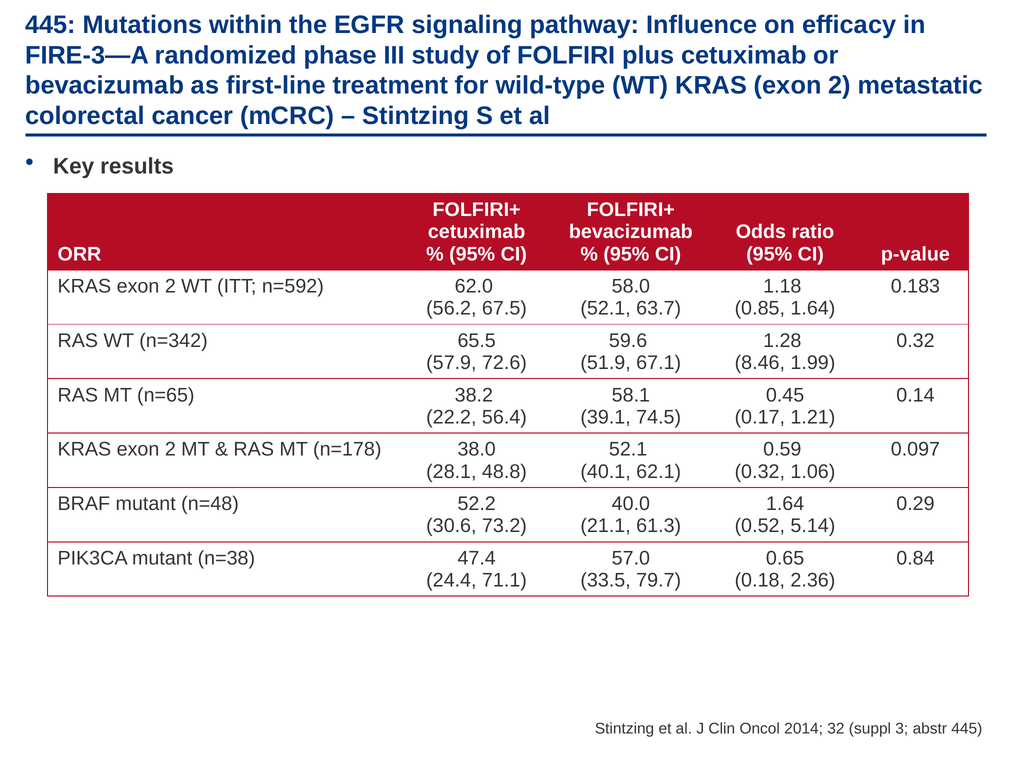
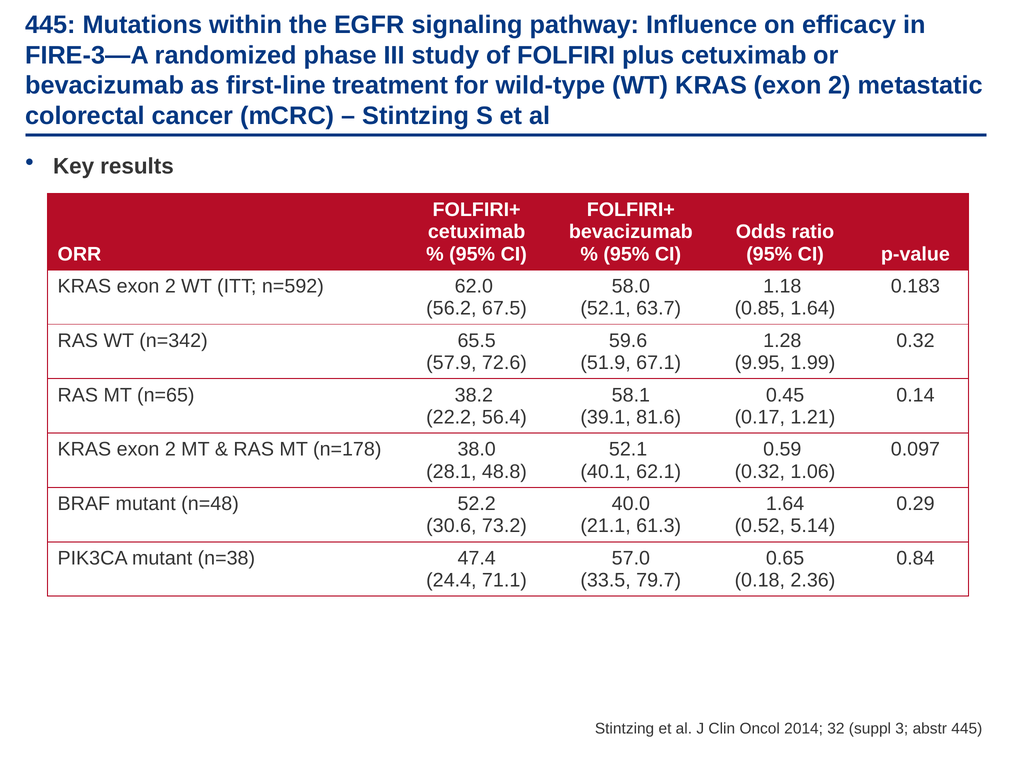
8.46: 8.46 -> 9.95 (760, 363)
74.5: 74.5 -> 81.6 (659, 417)
